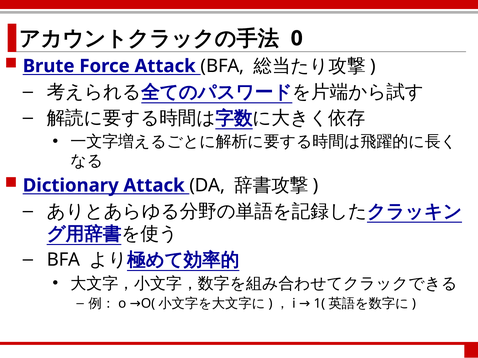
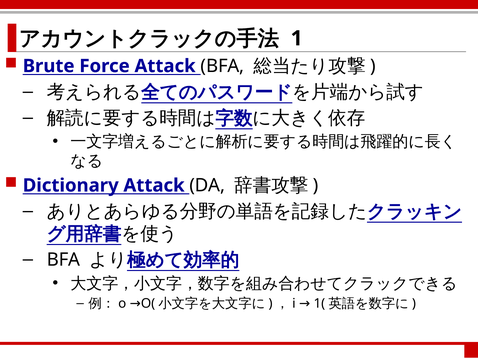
0: 0 -> 1 (297, 38)
